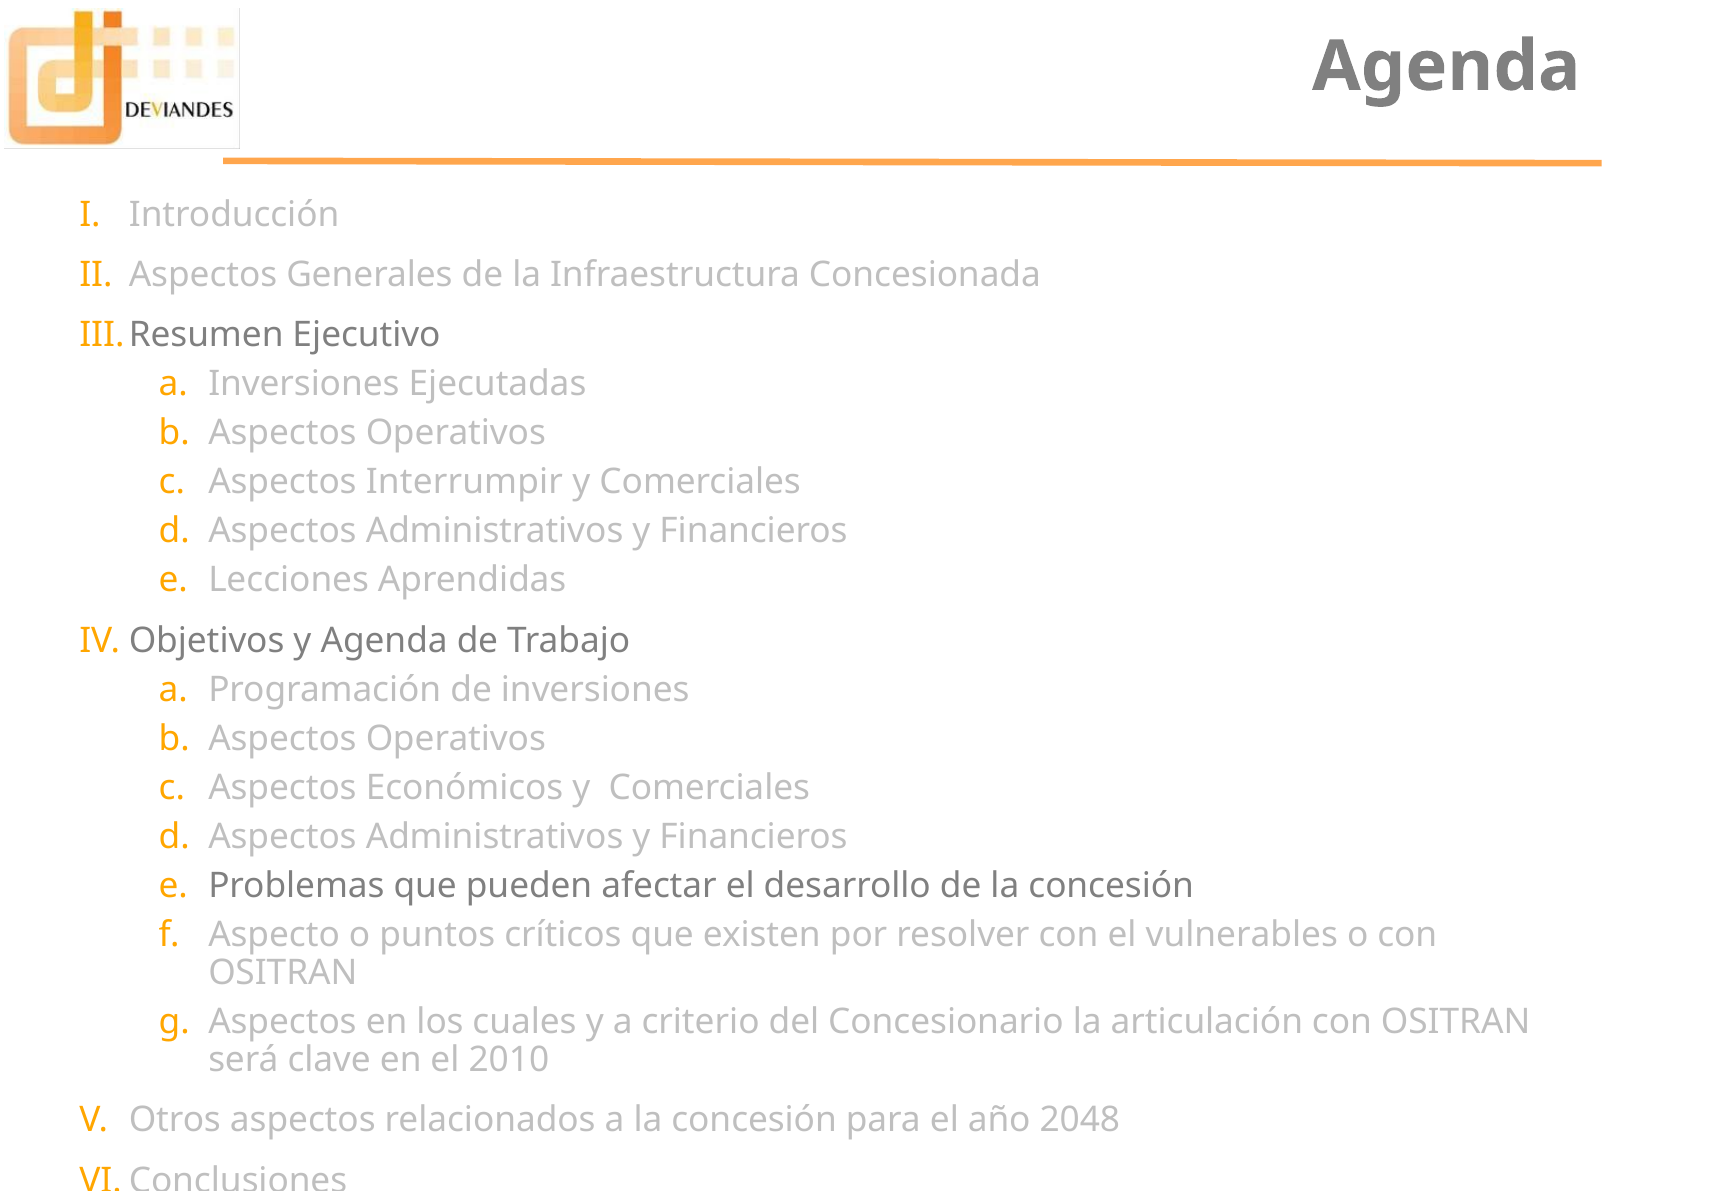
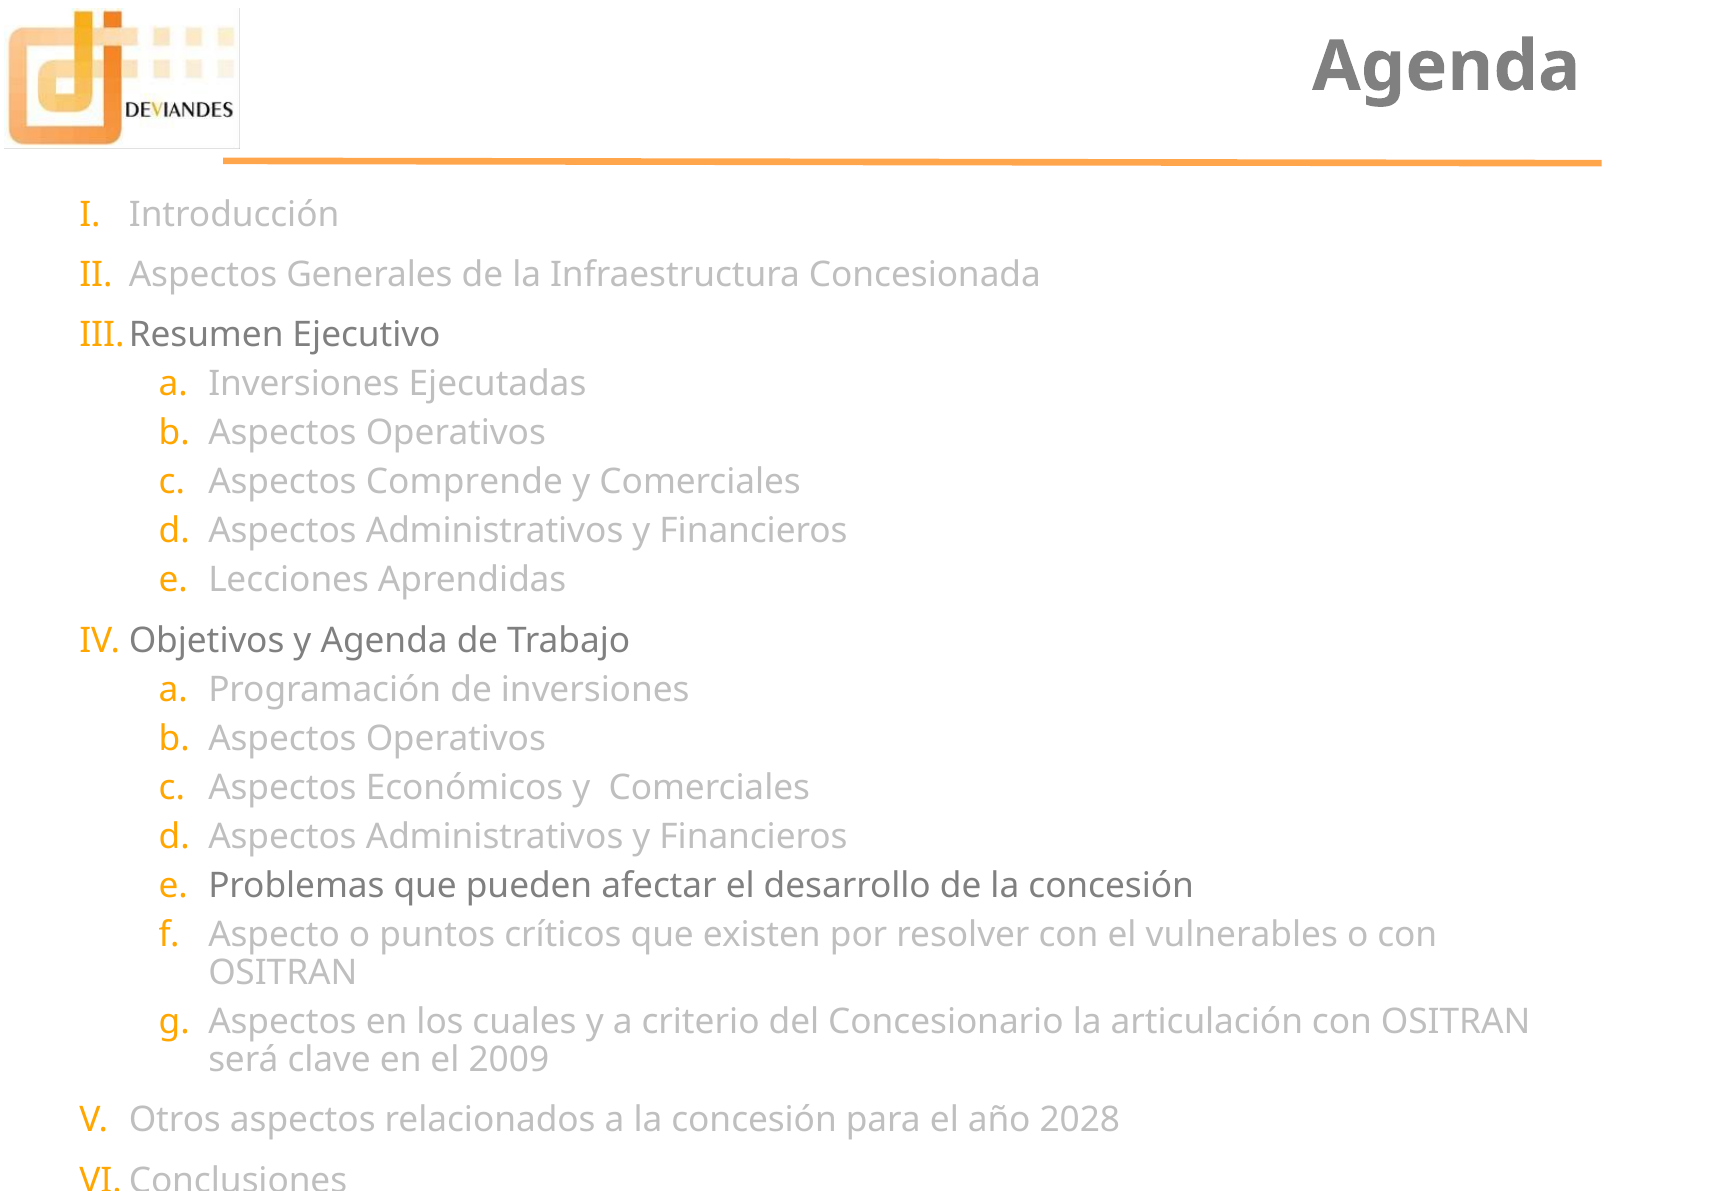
Interrumpir: Interrumpir -> Comprende (464, 482)
2010: 2010 -> 2009 (509, 1060)
2048: 2048 -> 2028 (1080, 1120)
